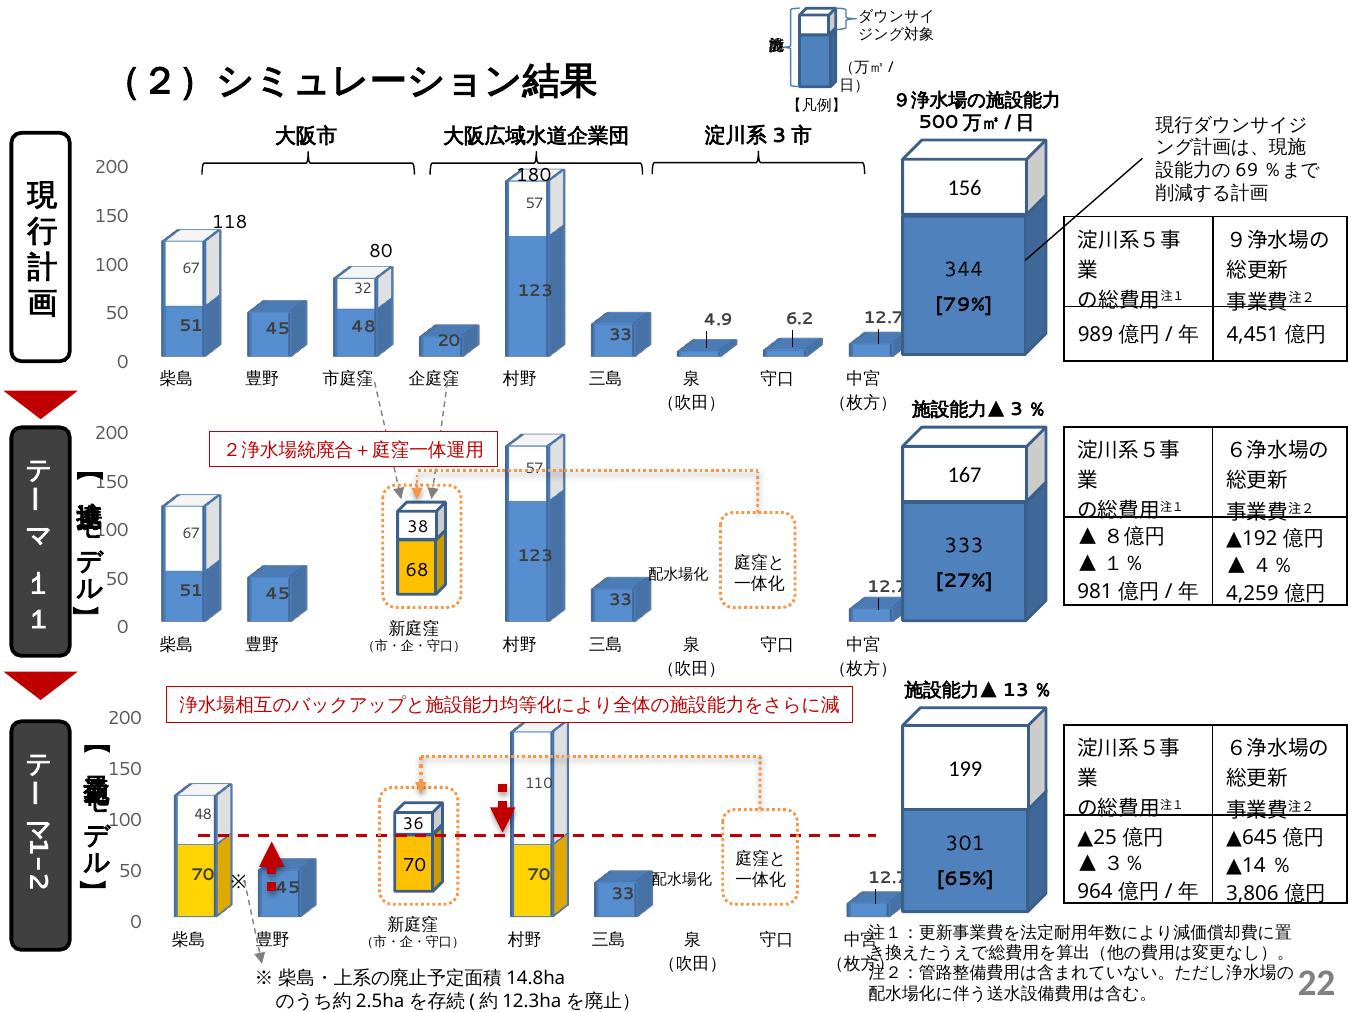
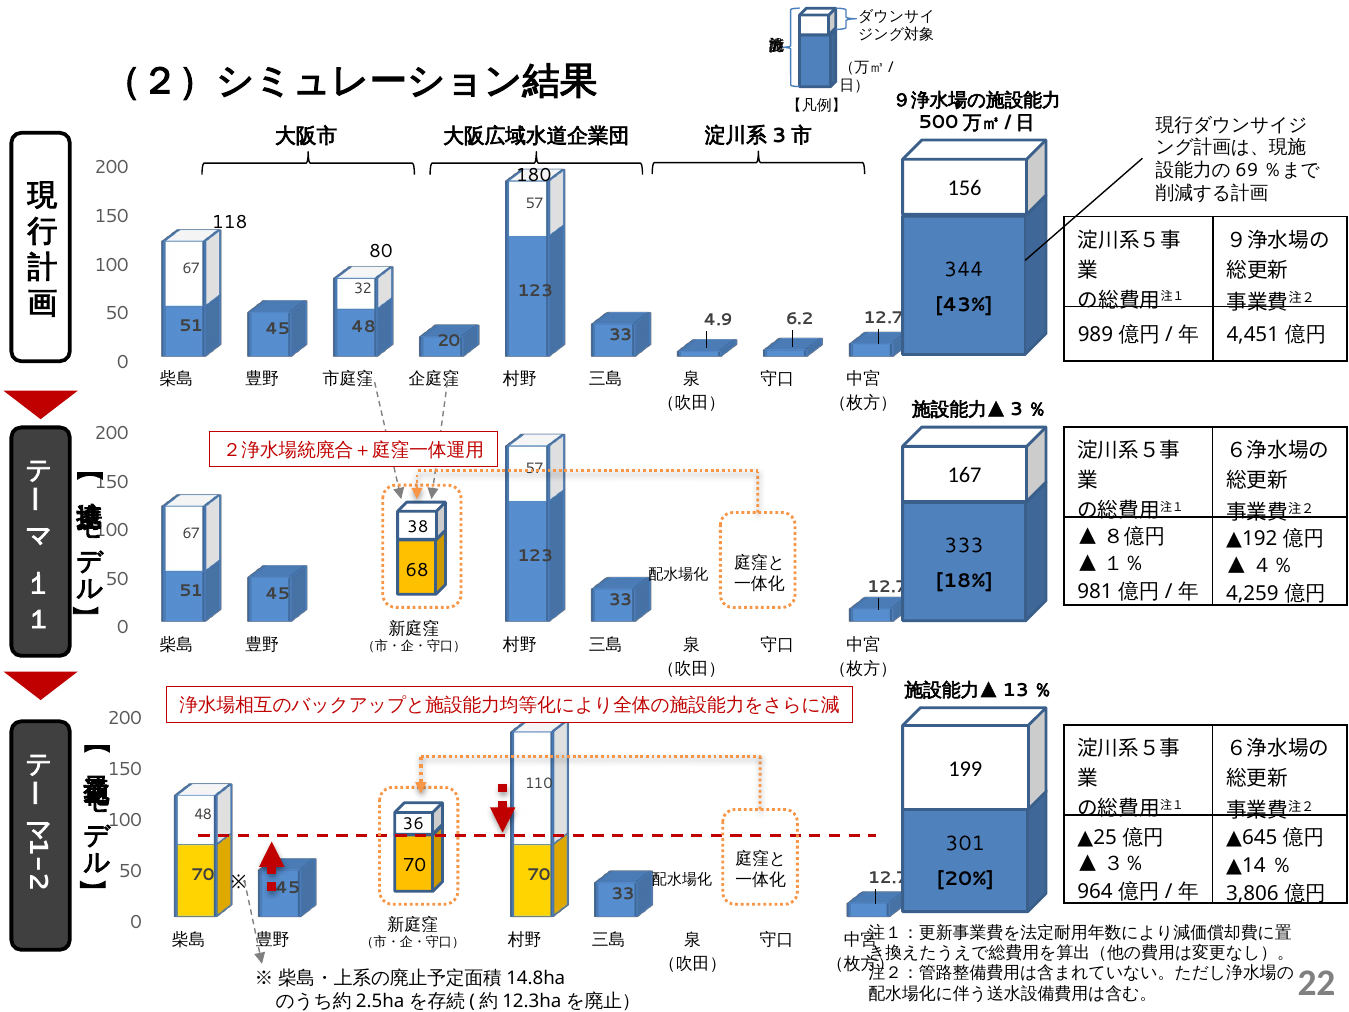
79%: 79% -> 43% (964, 305)
27%: 27% -> 18% (964, 581)
65%: 65% -> 20% (965, 879)
